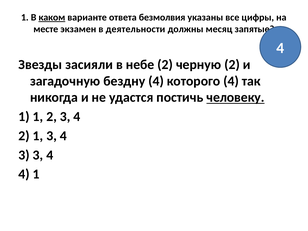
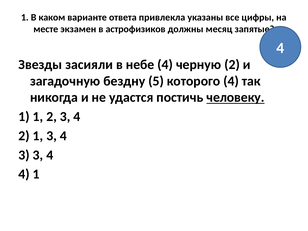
каком underline: present -> none (52, 17)
безмолвия: безмолвия -> привлекла (162, 17)
деятельности: деятельности -> астрофизиков (136, 29)
небе 2: 2 -> 4 (165, 65)
бездну 4: 4 -> 5 (156, 81)
